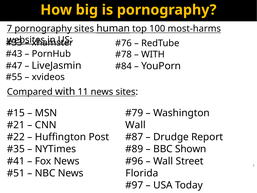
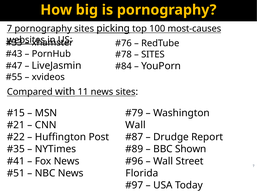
human: human -> picking (113, 28)
most-harms: most-harms -> most-causes (194, 29)
WITH: WITH -> SITES (153, 54)
